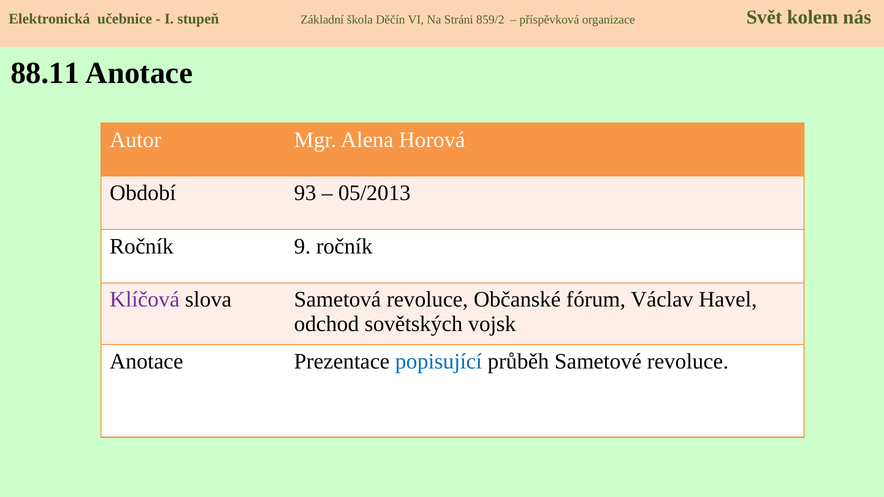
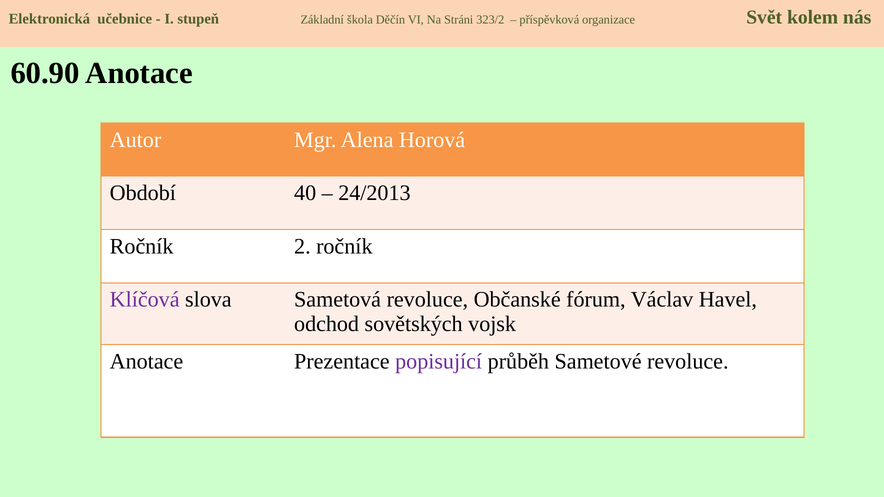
859/2: 859/2 -> 323/2 (490, 20)
88.11: 88.11 -> 60.90 (45, 73)
93: 93 -> 40 (305, 193)
05/2013: 05/2013 -> 24/2013 (374, 193)
9: 9 -> 2 (302, 246)
popisující colour: blue -> purple (439, 362)
